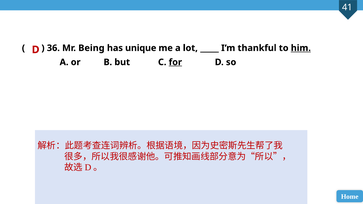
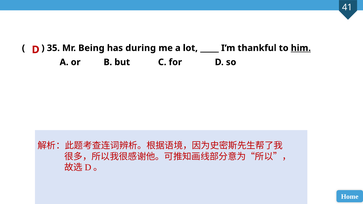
36: 36 -> 35 (53, 48)
unique: unique -> during (141, 48)
for underline: present -> none (175, 62)
